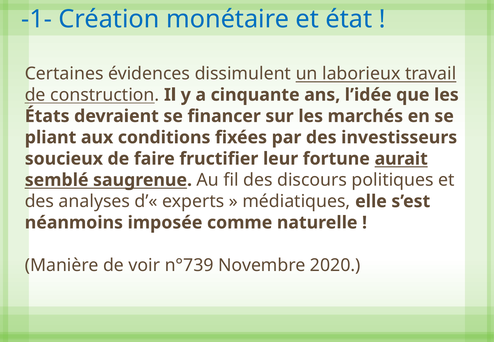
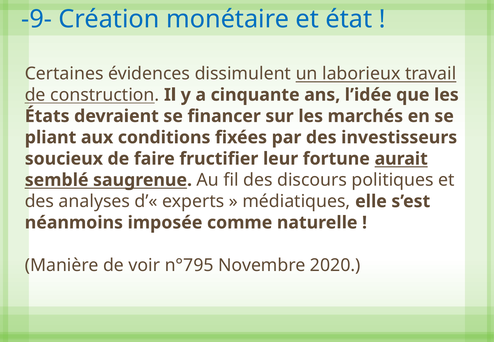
-1-: -1- -> -9- (37, 19)
n°739: n°739 -> n°795 (189, 265)
